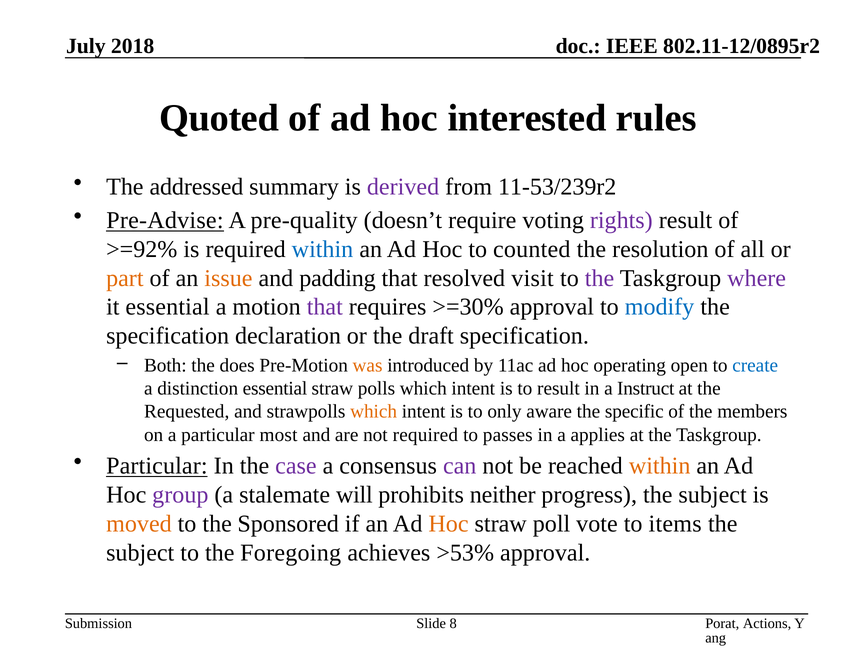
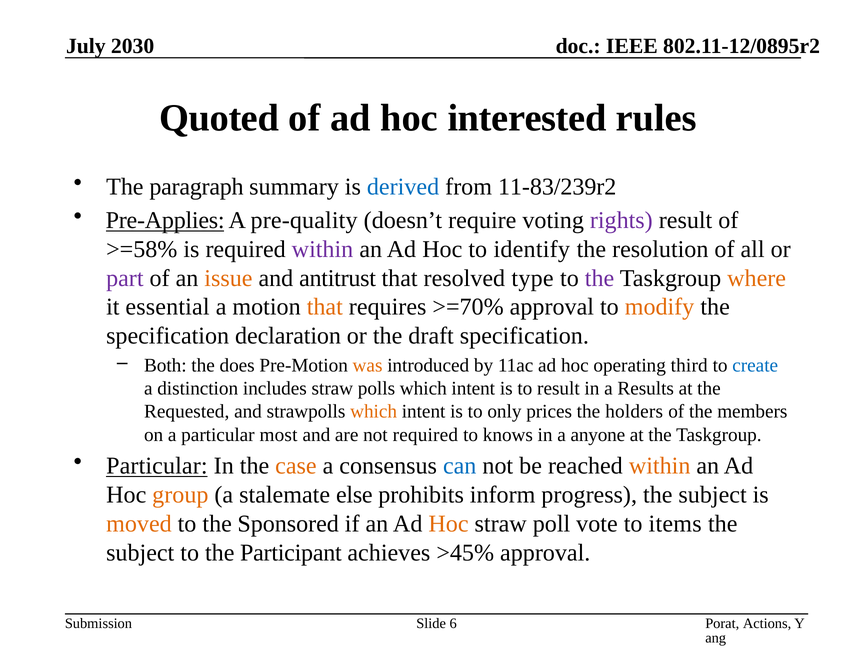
2018: 2018 -> 2030 (133, 46)
addressed: addressed -> paragraph (197, 186)
derived colour: purple -> blue (403, 186)
11-53/239r2: 11-53/239r2 -> 11-83/239r2 (557, 186)
Pre-Advise: Pre-Advise -> Pre-Applies (165, 220)
>=92%: >=92% -> >=58% (142, 249)
within colour: blue -> purple (322, 249)
counted: counted -> identify (532, 249)
part colour: orange -> purple (125, 278)
padding: padding -> antitrust (338, 278)
visit: visit -> type (533, 278)
where colour: purple -> orange (757, 278)
that colour: purple -> orange (325, 307)
>=30%: >=30% -> >=70% (468, 307)
modify colour: blue -> orange (660, 307)
open: open -> third (689, 365)
distinction essential: essential -> includes (275, 388)
Instruct: Instruct -> Results (646, 388)
aware: aware -> prices (549, 411)
specific: specific -> holders (634, 411)
passes: passes -> knows (508, 434)
applies: applies -> anyone (598, 434)
case colour: purple -> orange (296, 466)
can colour: purple -> blue (460, 466)
group colour: purple -> orange (180, 494)
will: will -> else (354, 494)
neither: neither -> inform (503, 494)
Foregoing: Foregoing -> Participant (291, 552)
>53%: >53% -> >45% (465, 552)
8: 8 -> 6 (453, 623)
